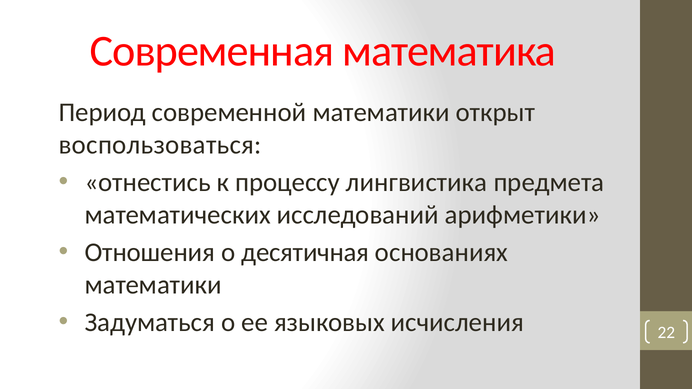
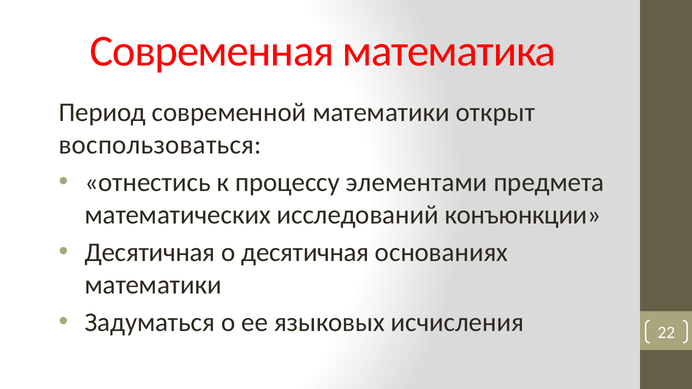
лингвистика: лингвистика -> элементами (417, 183)
арифметики: арифметики -> конъюнкции (523, 215)
Отношения: Отношения -> Десятичная (150, 253)
